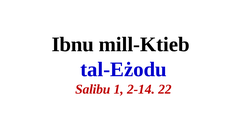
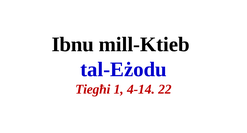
Salibu: Salibu -> Tiegħi (93, 89)
2-14: 2-14 -> 4-14 (141, 89)
